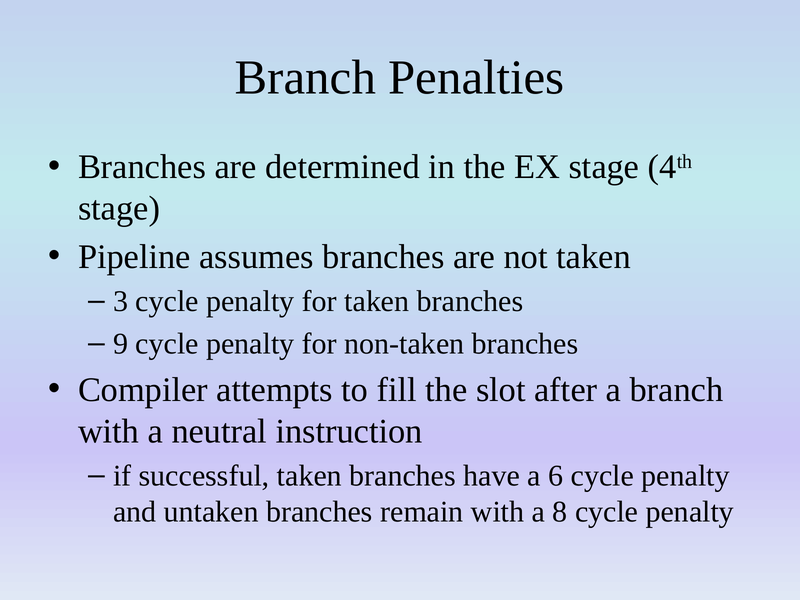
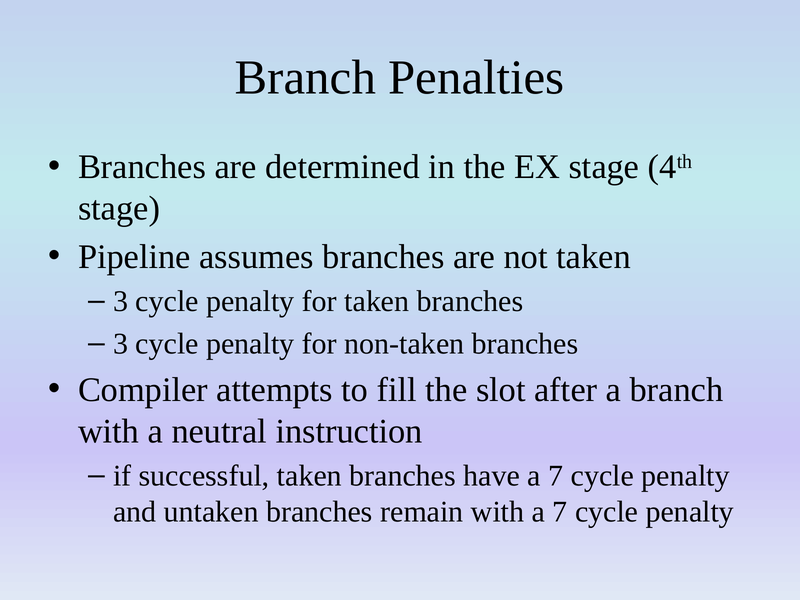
9: 9 -> 3 (121, 344)
have a 6: 6 -> 7 (556, 476)
with a 8: 8 -> 7 (560, 512)
